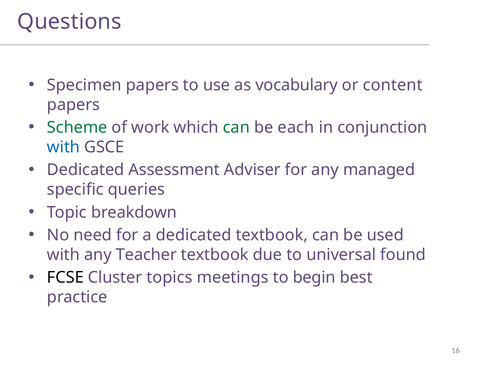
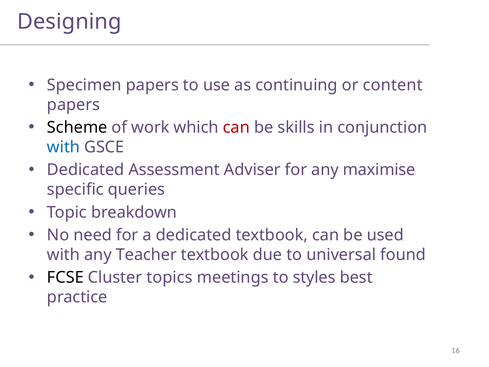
Questions: Questions -> Designing (69, 22)
vocabulary: vocabulary -> continuing (297, 85)
Scheme colour: green -> black (77, 127)
can colour: green -> red (236, 127)
each: each -> skills (296, 127)
managed: managed -> maximise (379, 170)
begin: begin -> styles (314, 277)
